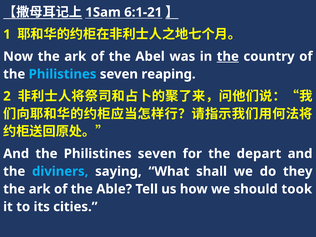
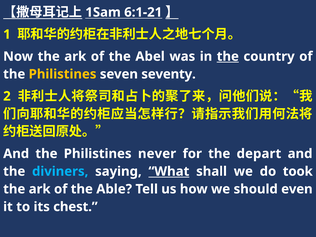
Philistines colour: light blue -> yellow (63, 74)
reaping: reaping -> seventy (169, 74)
And the Philistines seven: seven -> never (157, 154)
What underline: none -> present (169, 171)
they: they -> took (298, 171)
took: took -> even (297, 189)
cities: cities -> chest (75, 207)
